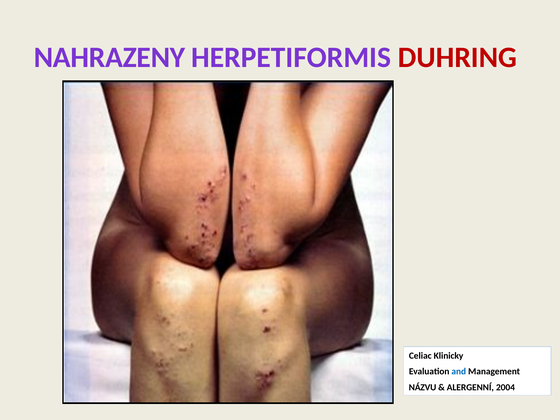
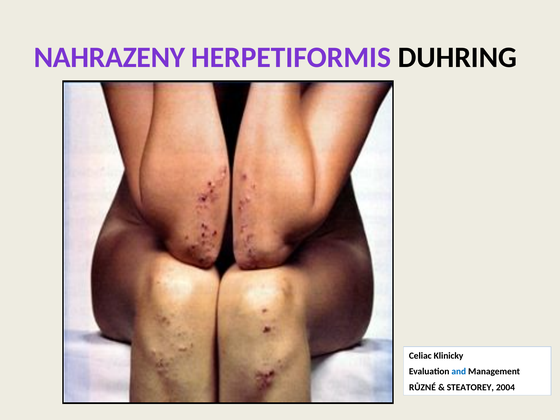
DUHRING colour: red -> black (457, 57)
NÁZVU: NÁZVU -> RŮZNÉ (422, 387)
ALERGENNÍ: ALERGENNÍ -> STEATOREY (470, 387)
